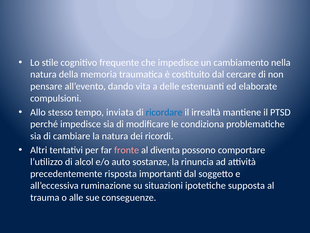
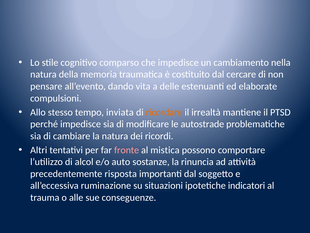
frequente: frequente -> comparso (119, 62)
ricordare colour: blue -> orange (164, 112)
condiziona: condiziona -> autostrade (202, 124)
diventa: diventa -> mistica (165, 150)
supposta: supposta -> indicatori (247, 185)
